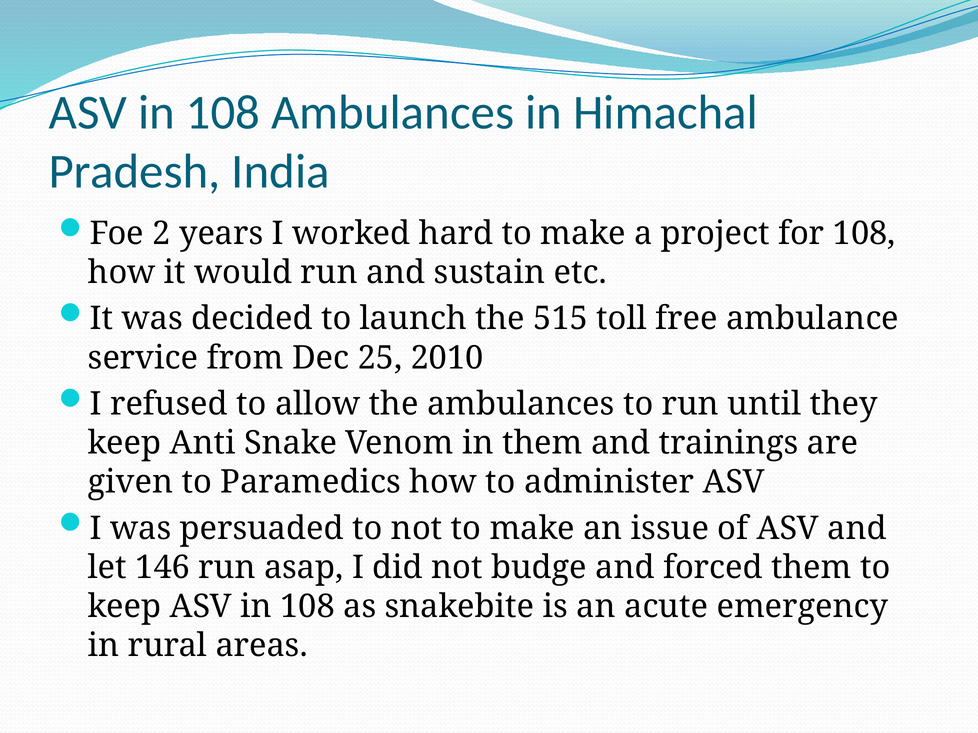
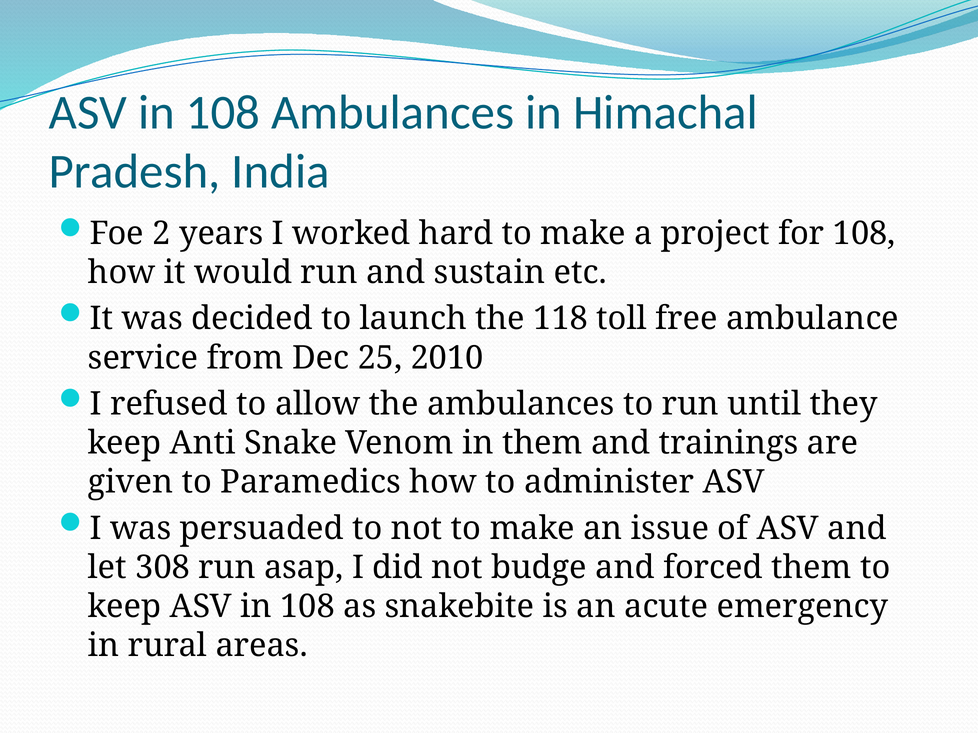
515: 515 -> 118 (561, 319)
146: 146 -> 308 (163, 568)
